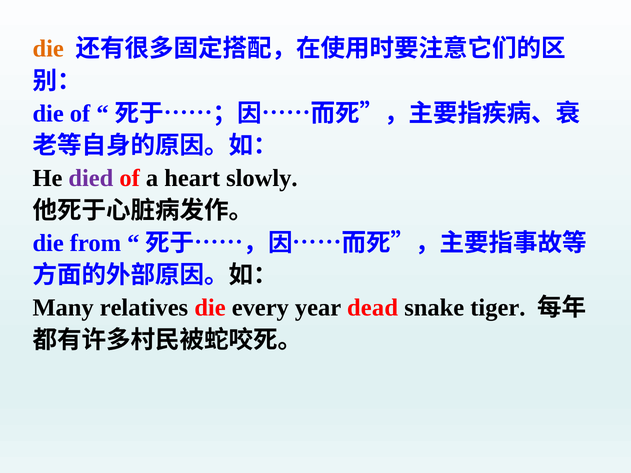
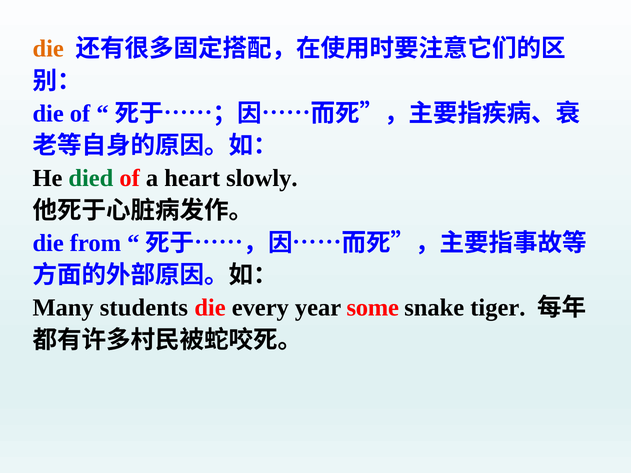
died colour: purple -> green (91, 178)
relatives: relatives -> students (144, 308)
dead: dead -> some (373, 308)
